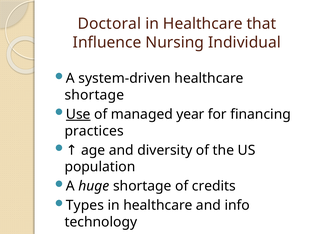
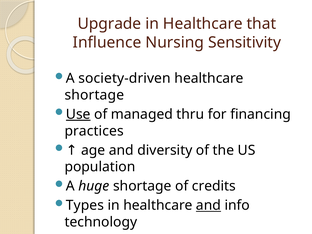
Doctoral: Doctoral -> Upgrade (109, 24)
Individual: Individual -> Sensitivity (245, 42)
system-driven: system-driven -> society-driven (125, 78)
year: year -> thru (190, 114)
and underline: none -> present (208, 205)
